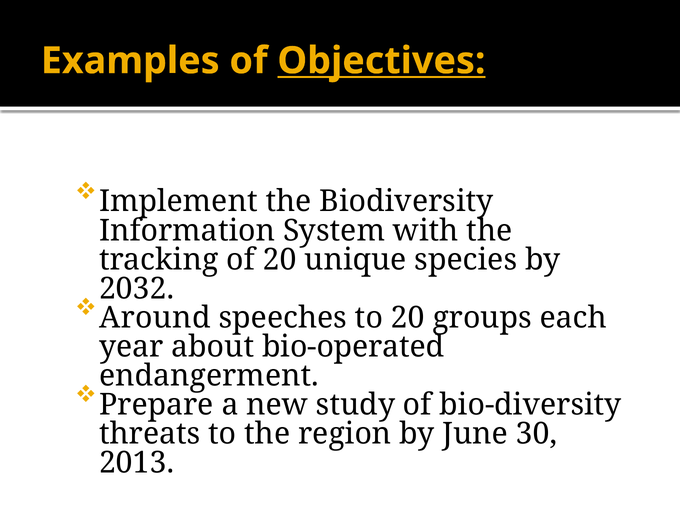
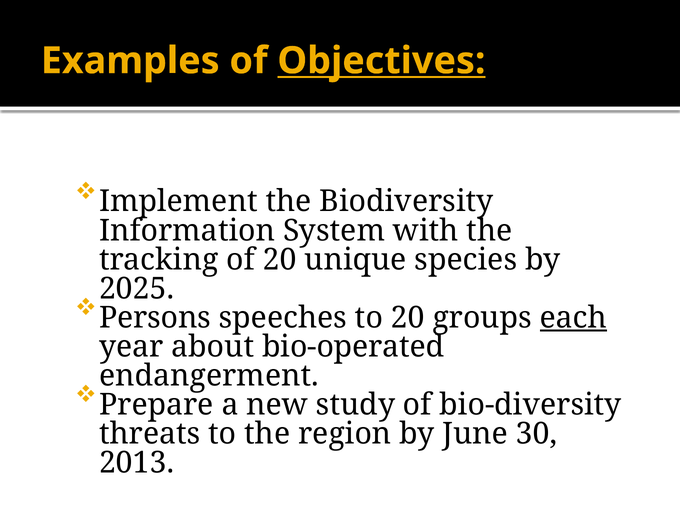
2032: 2032 -> 2025 (137, 289)
Around: Around -> Persons (155, 318)
each underline: none -> present (573, 318)
